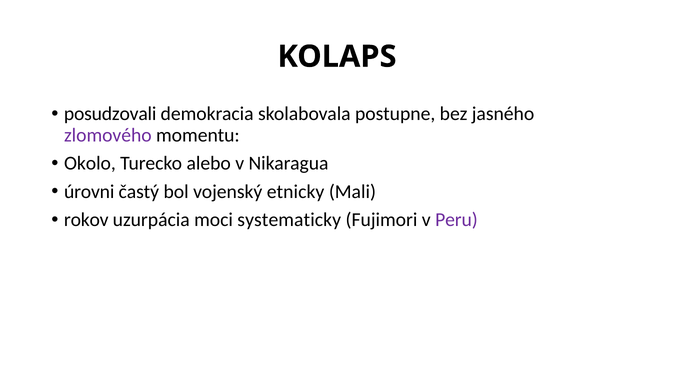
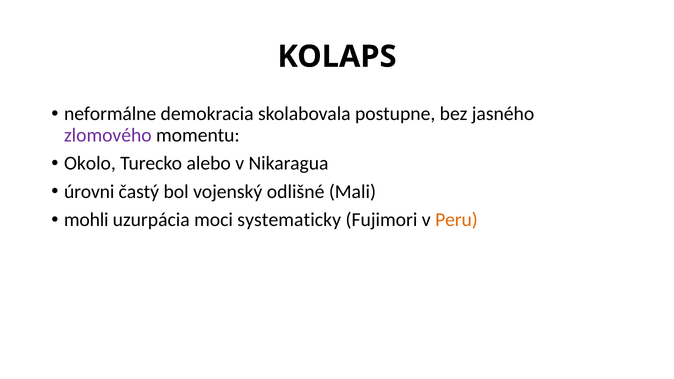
posudzovali: posudzovali -> neformálne (110, 114)
etnicky: etnicky -> odlišné (296, 192)
rokov: rokov -> mohli (86, 220)
Peru colour: purple -> orange (456, 220)
